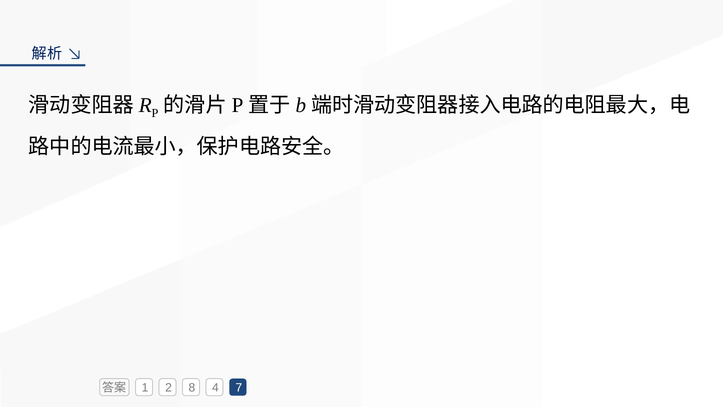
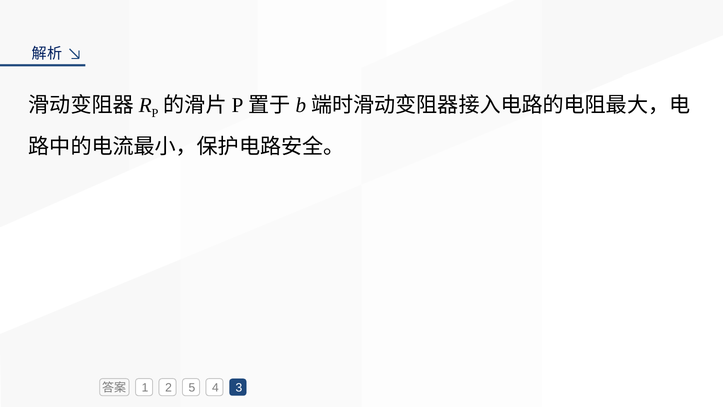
8: 8 -> 5 (192, 388)
7: 7 -> 3 (239, 388)
